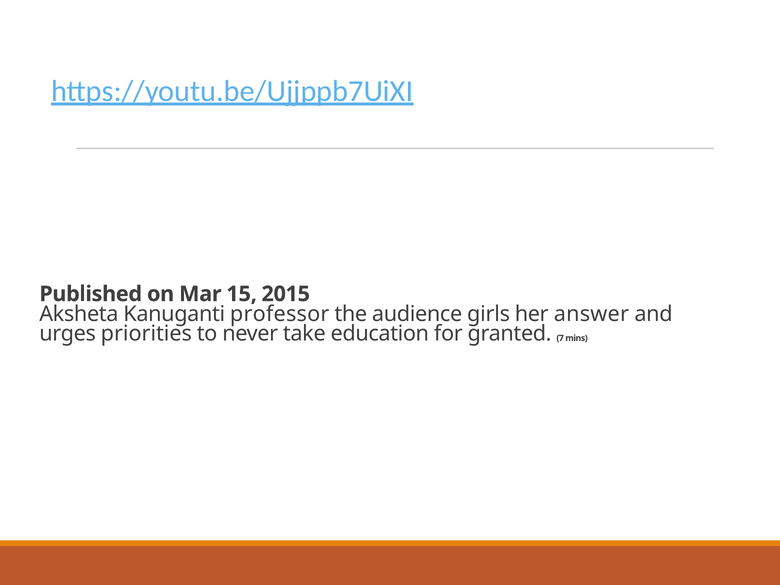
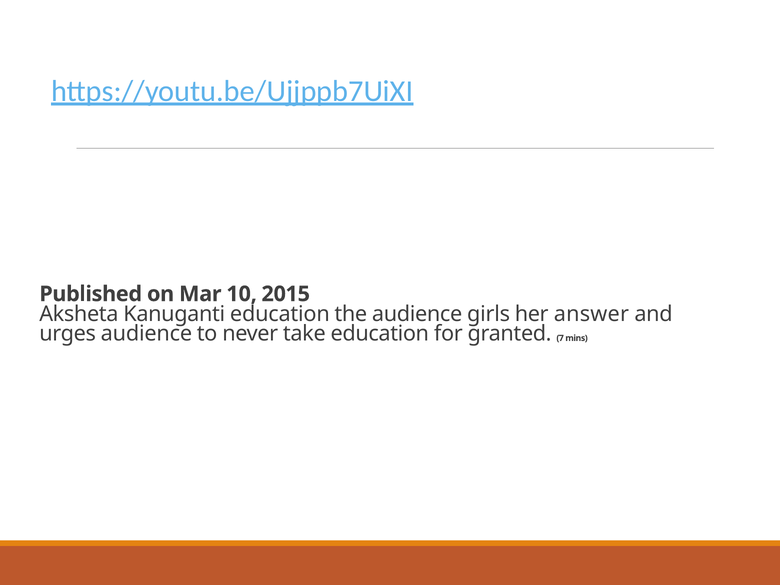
15: 15 -> 10 (242, 294)
Kanuganti professor: professor -> education (280, 314)
urges priorities: priorities -> audience (146, 334)
